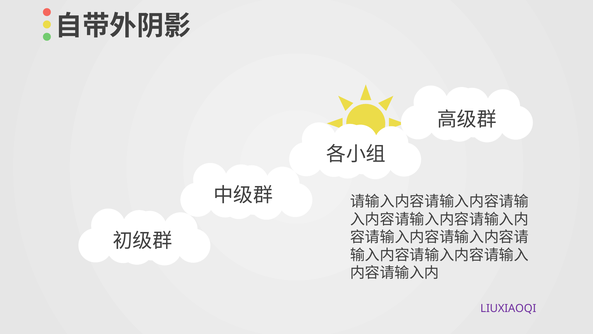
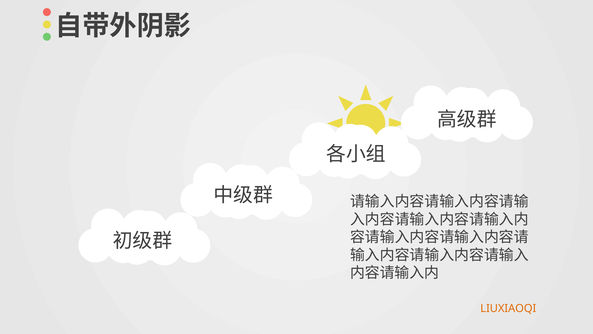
LIUXIAOQI colour: purple -> orange (508, 308)
